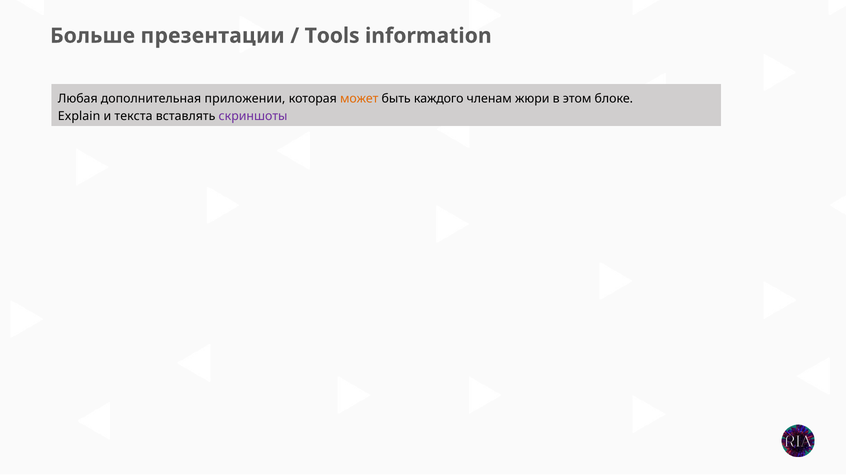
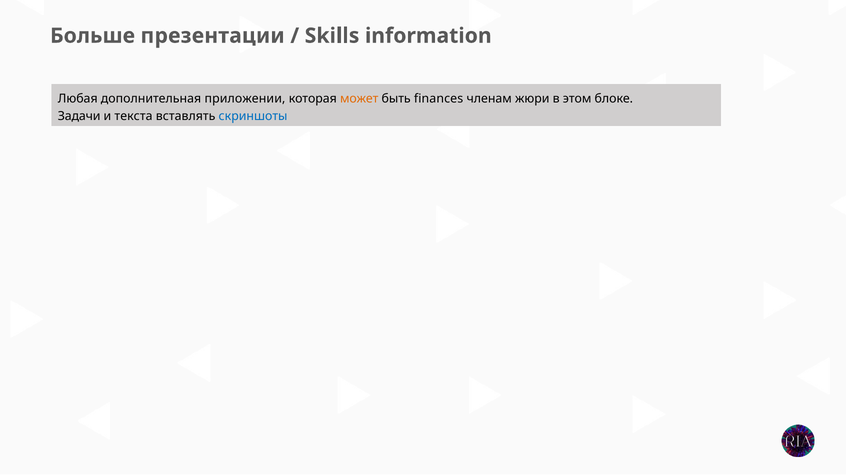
Tools: Tools -> Skills (332, 36)
каждого: каждого -> finances (439, 98)
Explain: Explain -> Задачи (79, 116)
скриншоты colour: purple -> blue (253, 116)
